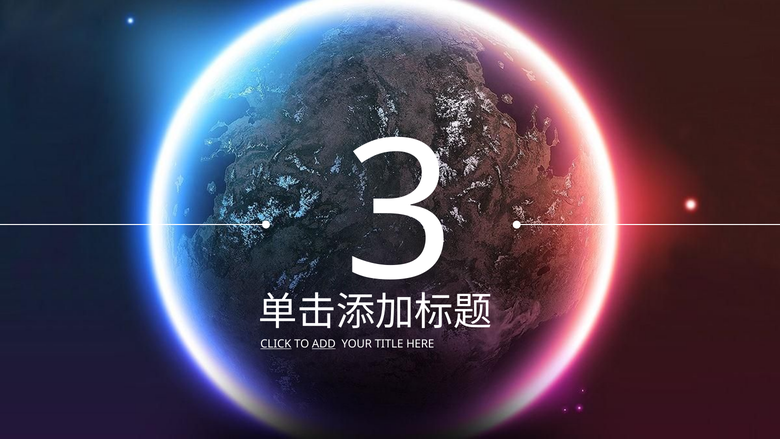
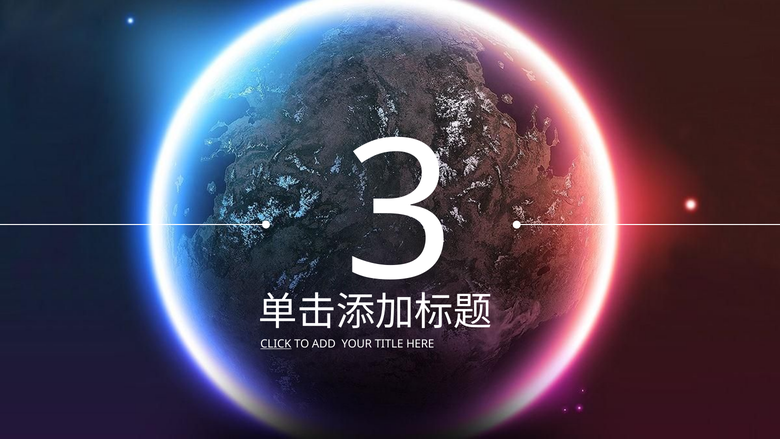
ADD underline: present -> none (324, 344)
